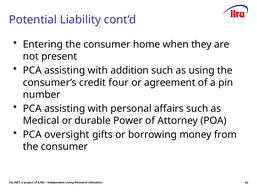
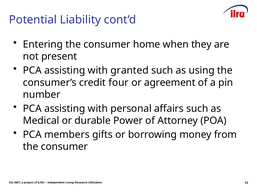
addition: addition -> granted (130, 70)
oversight: oversight -> members (67, 134)
